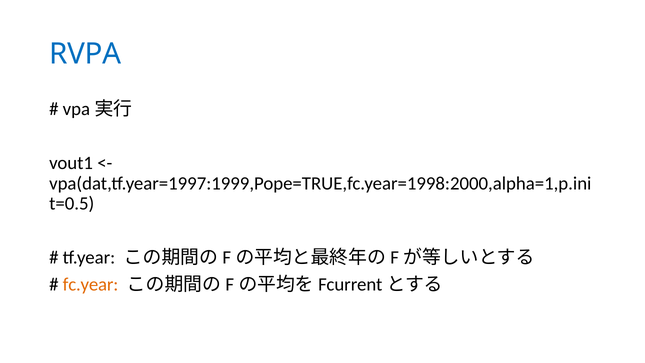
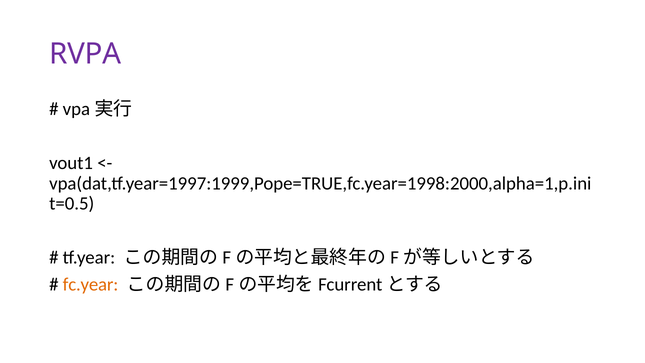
RVPA colour: blue -> purple (85, 54)
